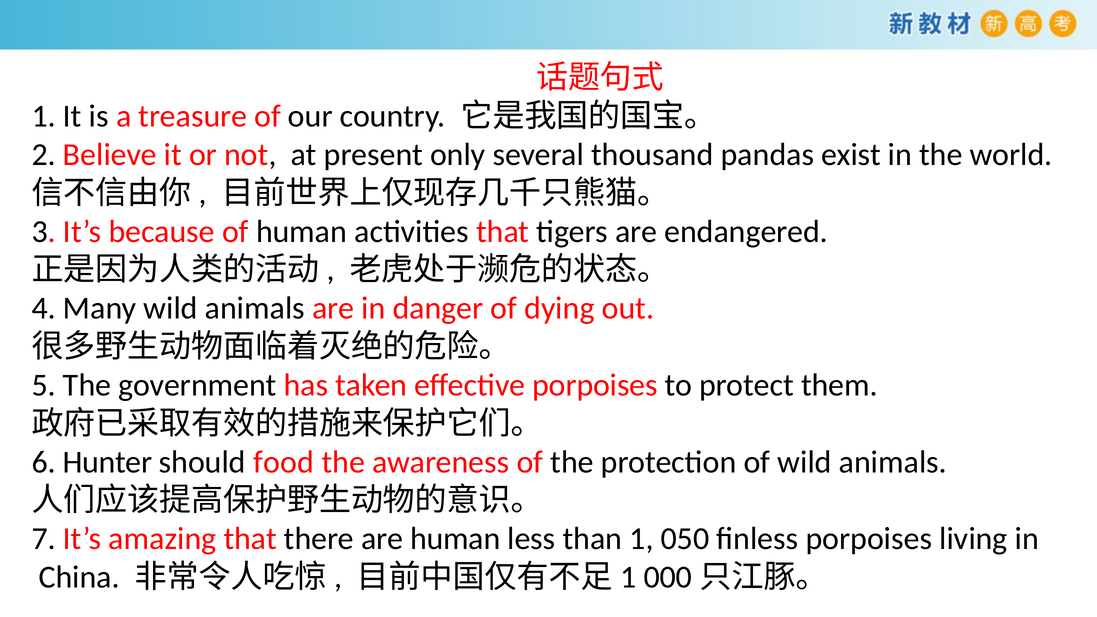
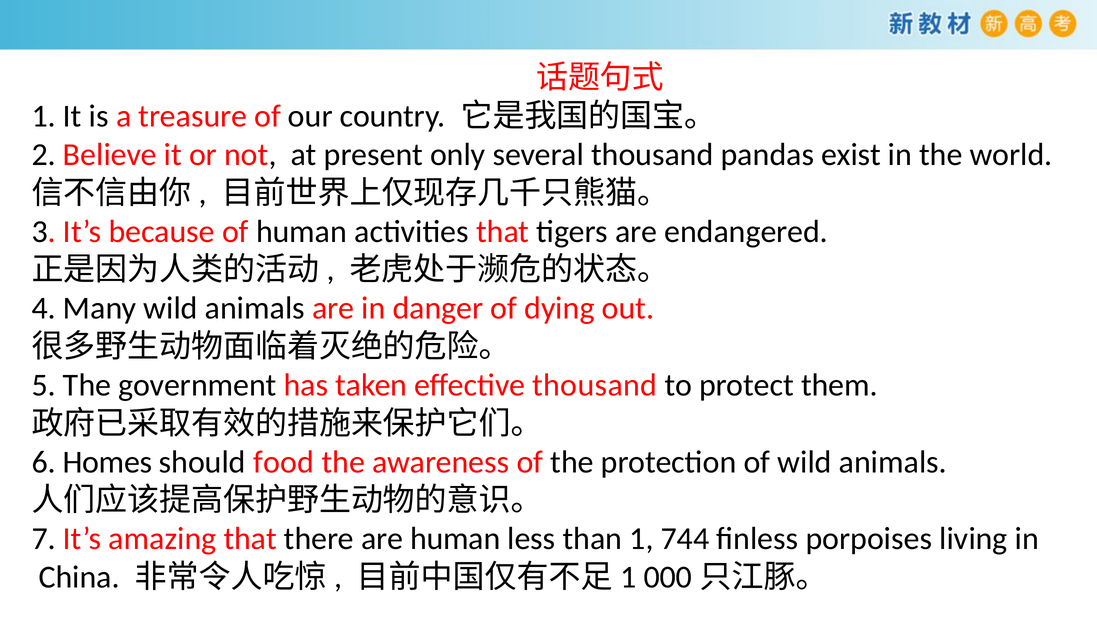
effective porpoises: porpoises -> thousand (595, 385)
Hunter: Hunter -> Homes (107, 462)
050: 050 -> 744 (685, 539)
